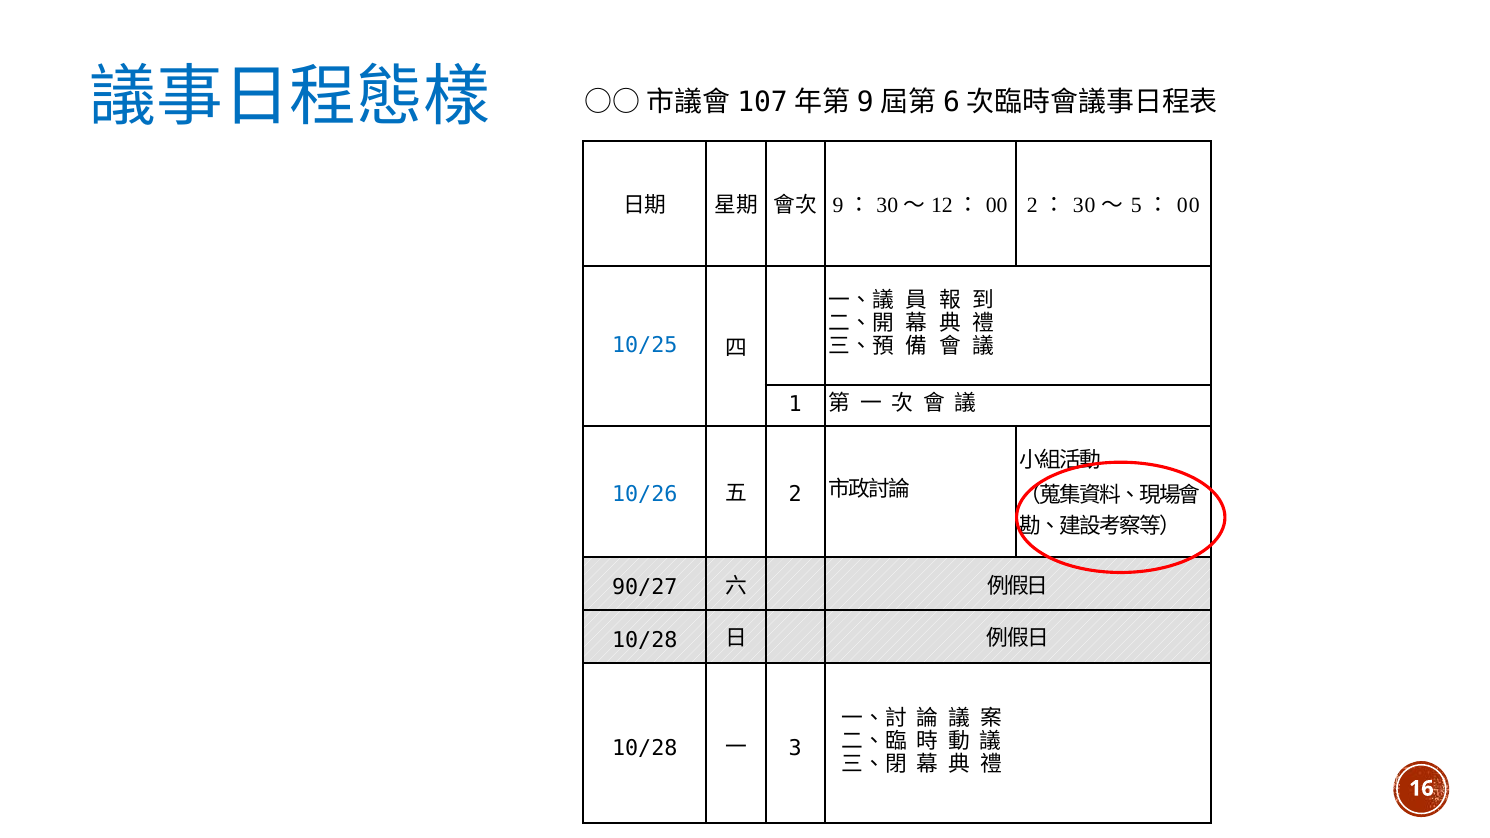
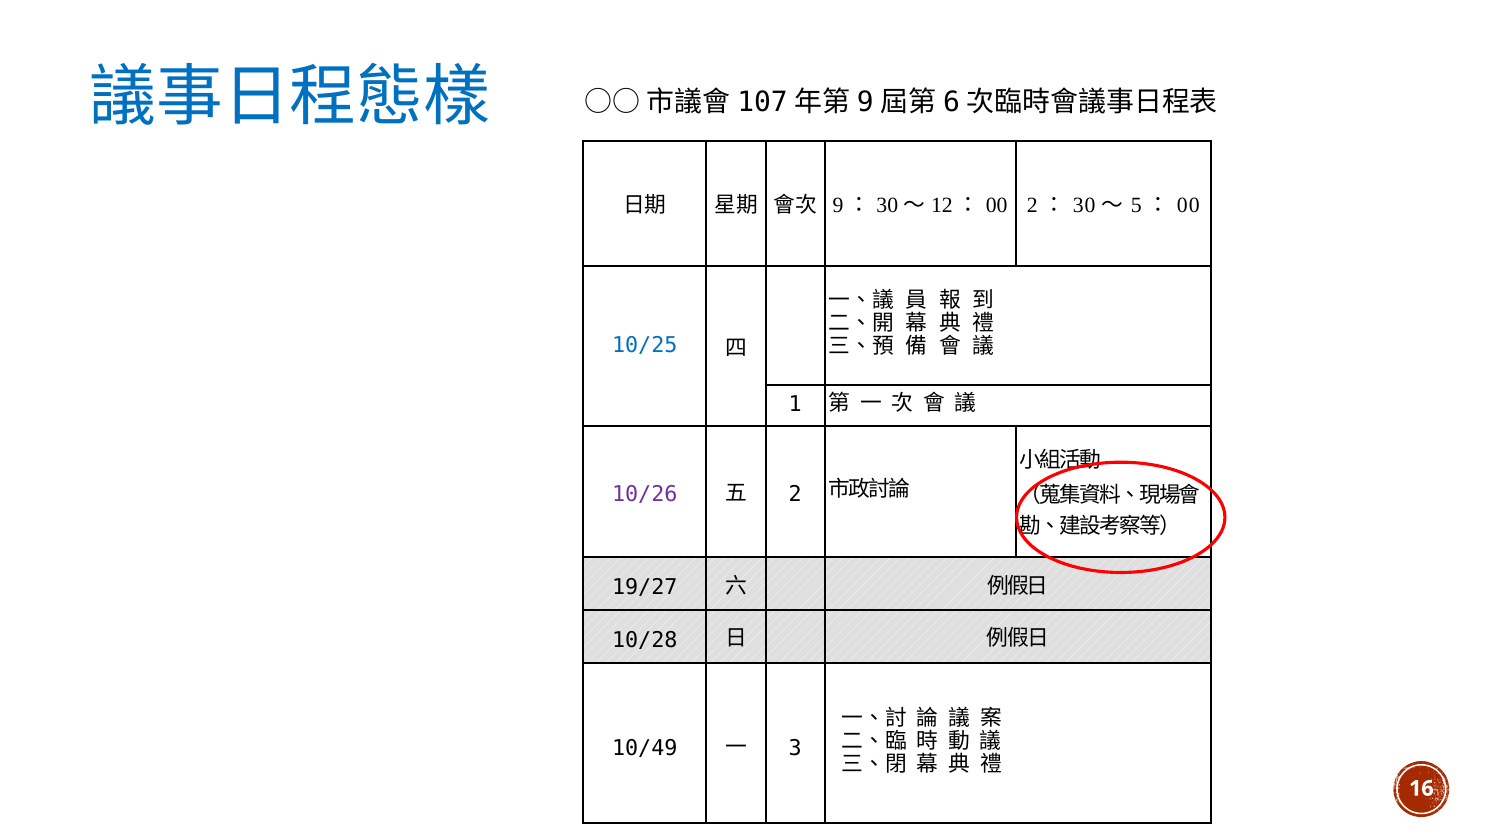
10/26 colour: blue -> purple (645, 495)
90/27: 90/27 -> 19/27 (645, 587)
10/28: 10/28 -> 10/49 (645, 749)
